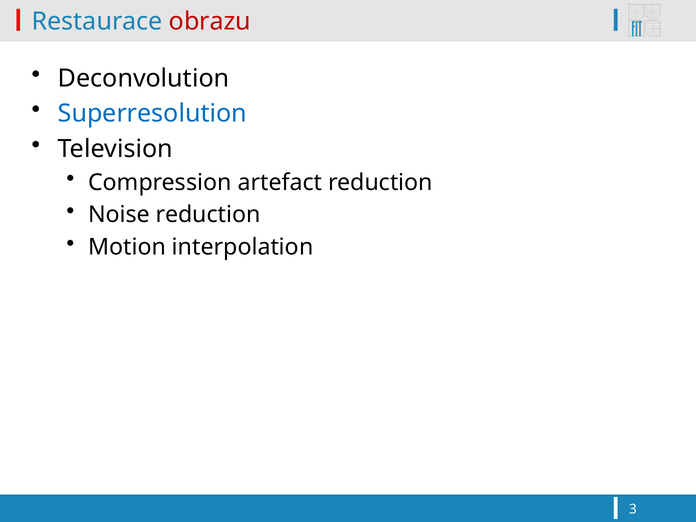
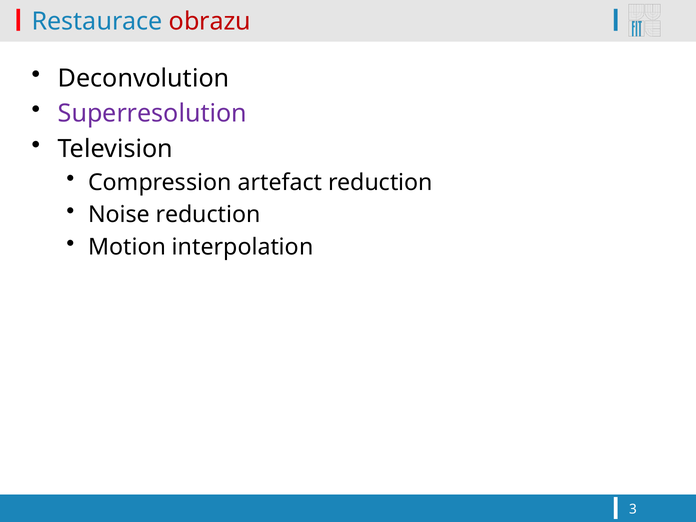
Superresolution colour: blue -> purple (152, 114)
